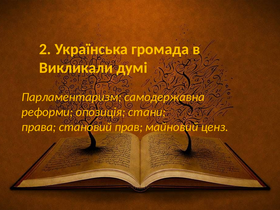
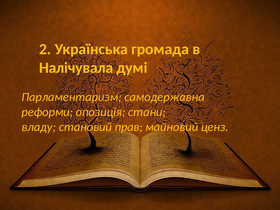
Викликали: Викликали -> Налічувала (76, 68)
права: права -> владу (39, 127)
